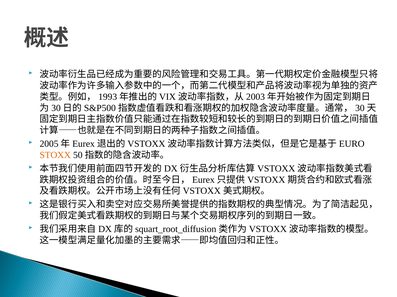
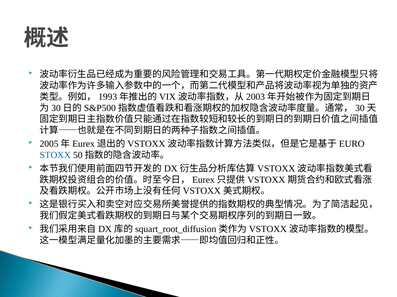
STOXX colour: orange -> blue (55, 155)
